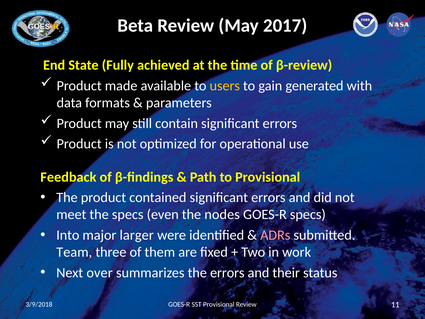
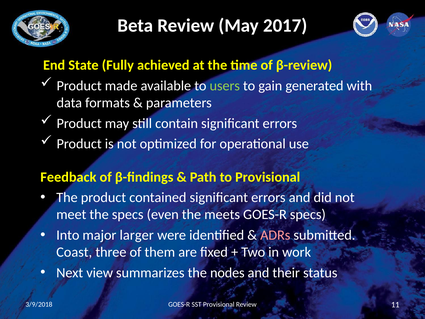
users colour: yellow -> light green (225, 86)
nodes: nodes -> meets (222, 214)
Team: Team -> Coast (74, 252)
over: over -> view (100, 273)
the errors: errors -> nodes (227, 273)
